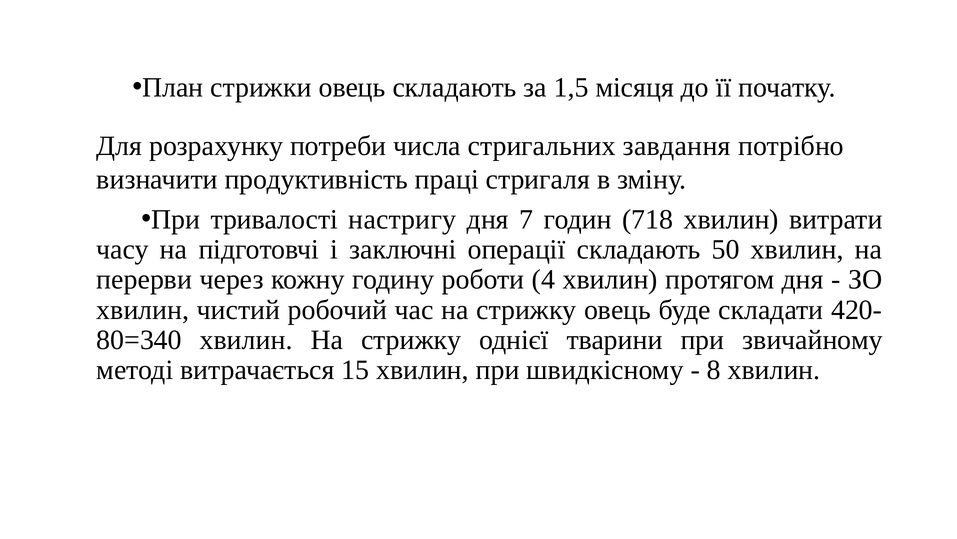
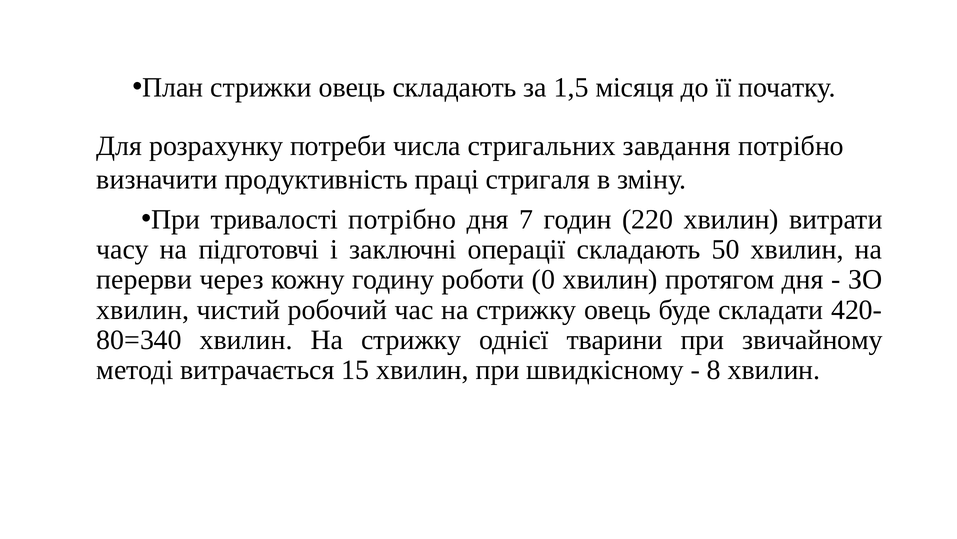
тривалості настригу: настригу -> потрібно (402, 219)
718: 718 -> 220 (648, 219)
4: 4 -> 0 (544, 279)
